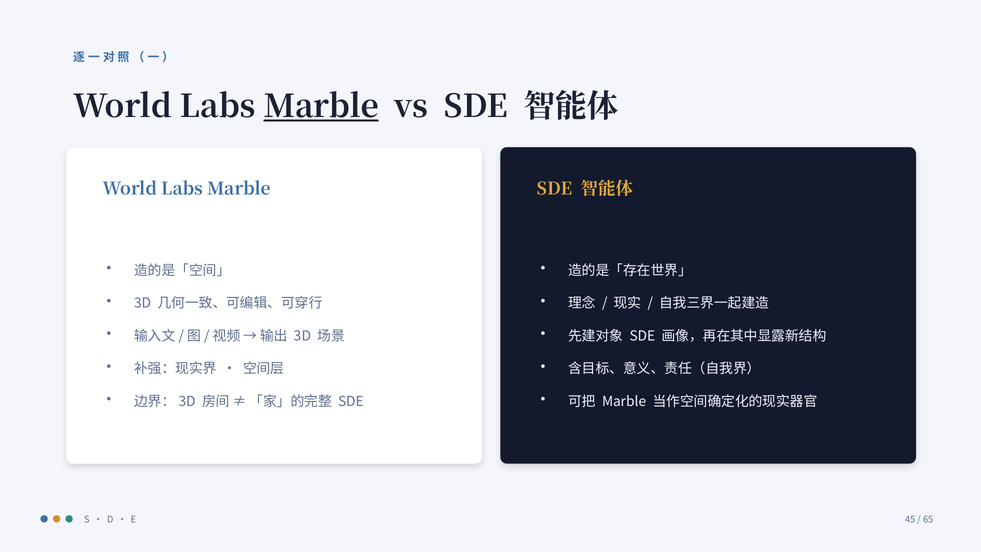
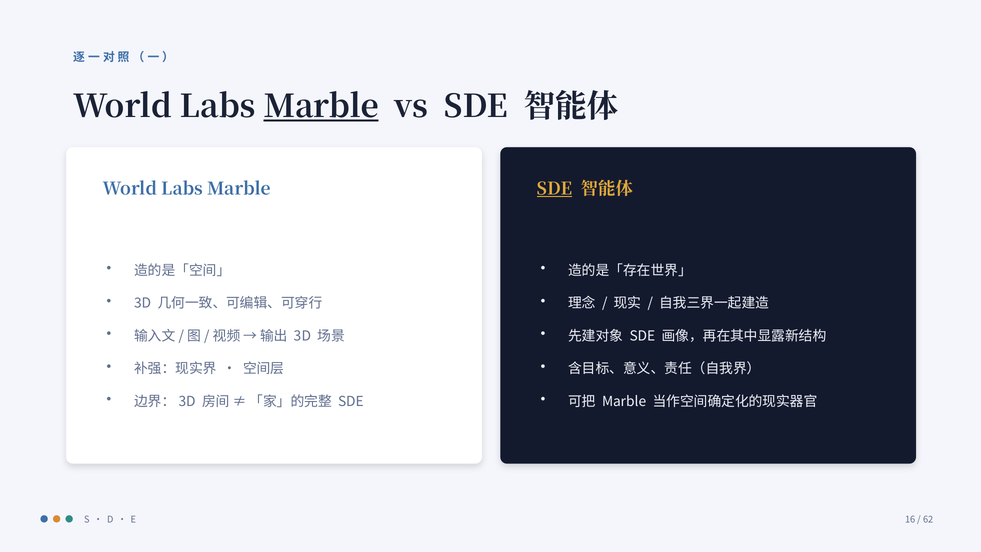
SDE underline: none -> present (555, 189)
45: 45 -> 16 (910, 520)
65: 65 -> 62 (928, 520)
